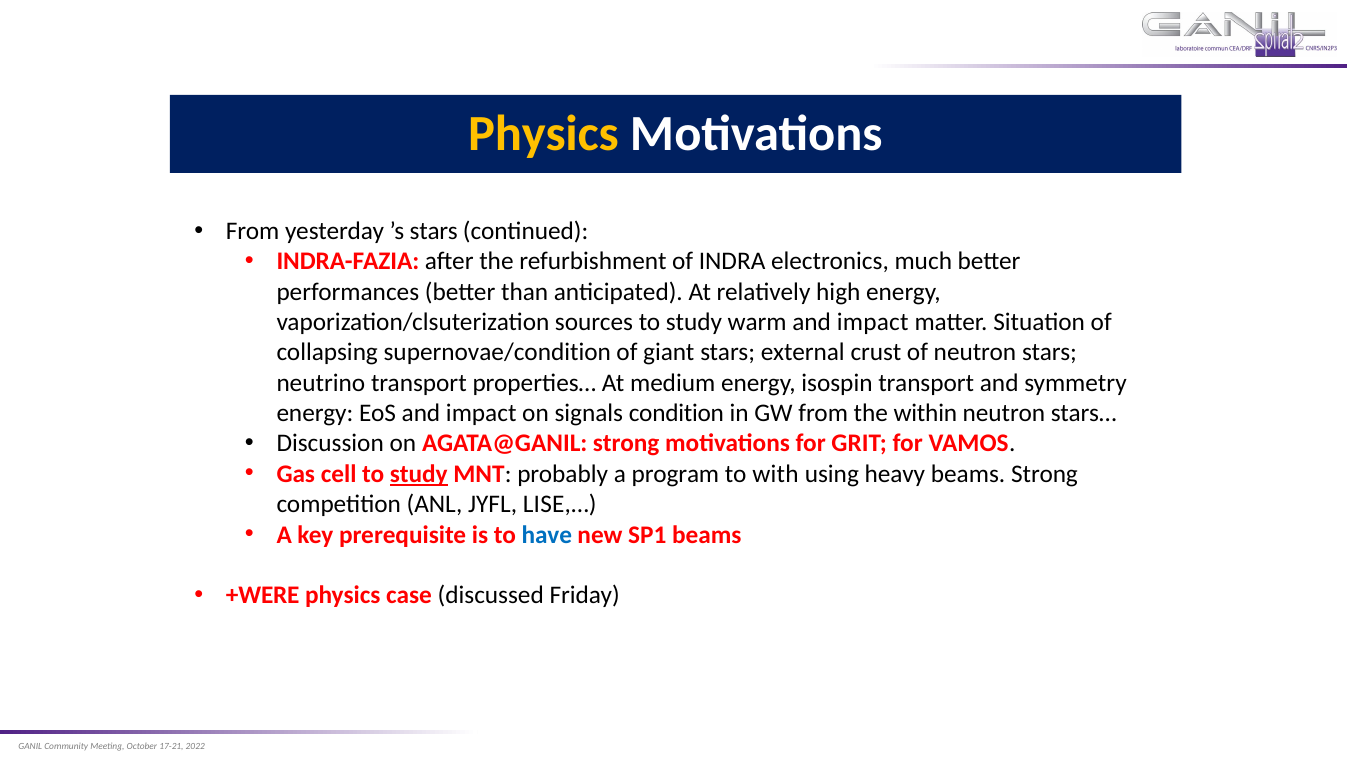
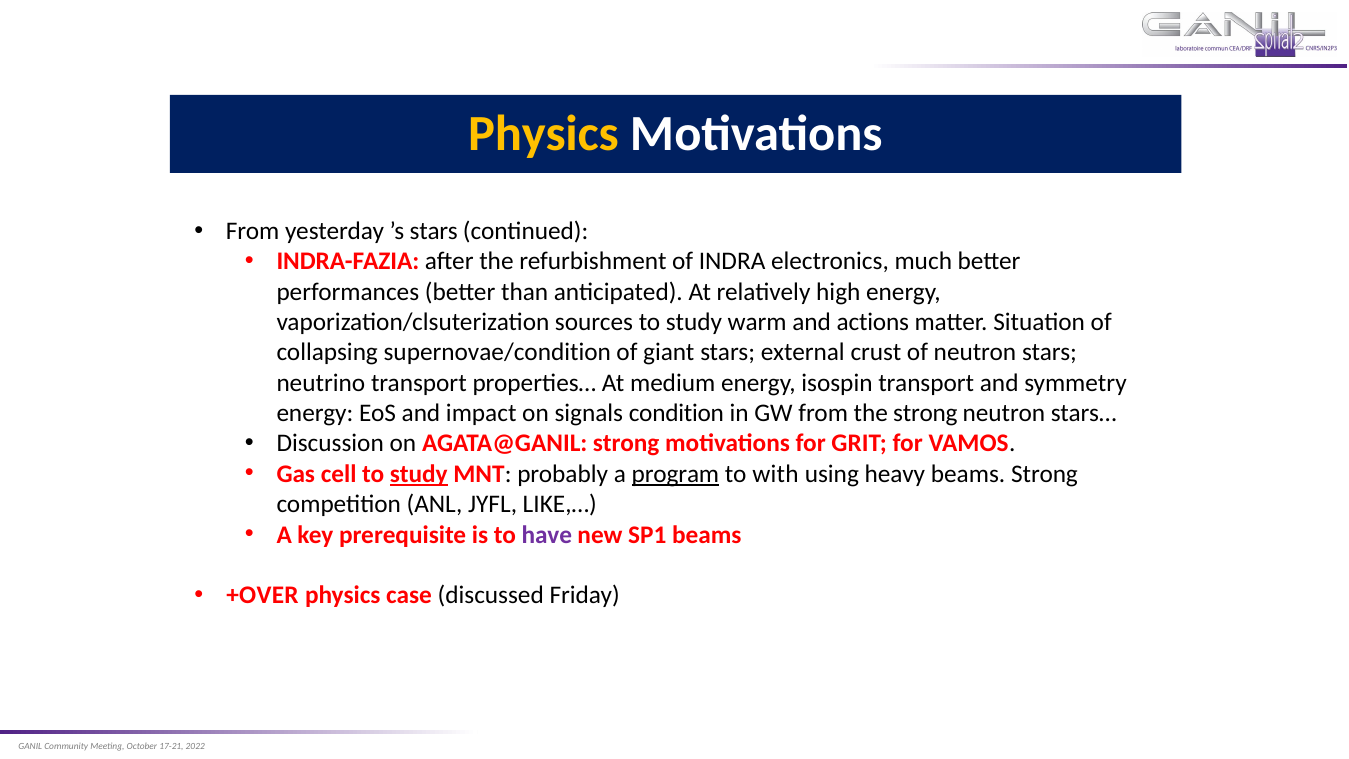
warm and impact: impact -> actions (873, 322)
the within: within -> strong (925, 413)
program underline: none -> present (675, 474)
LISE,…: LISE,… -> LIKE,… (560, 504)
have colour: blue -> purple (547, 535)
+WERE: +WERE -> +OVER (262, 595)
